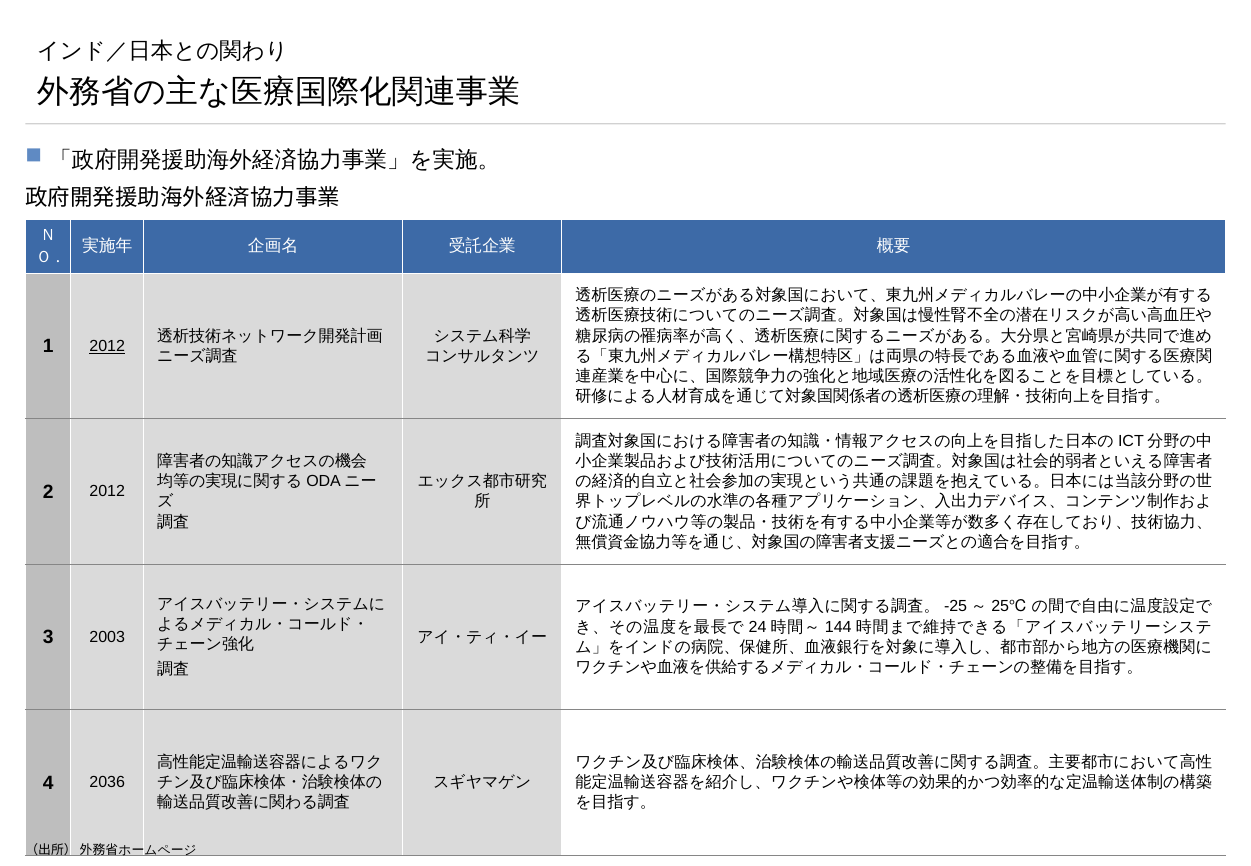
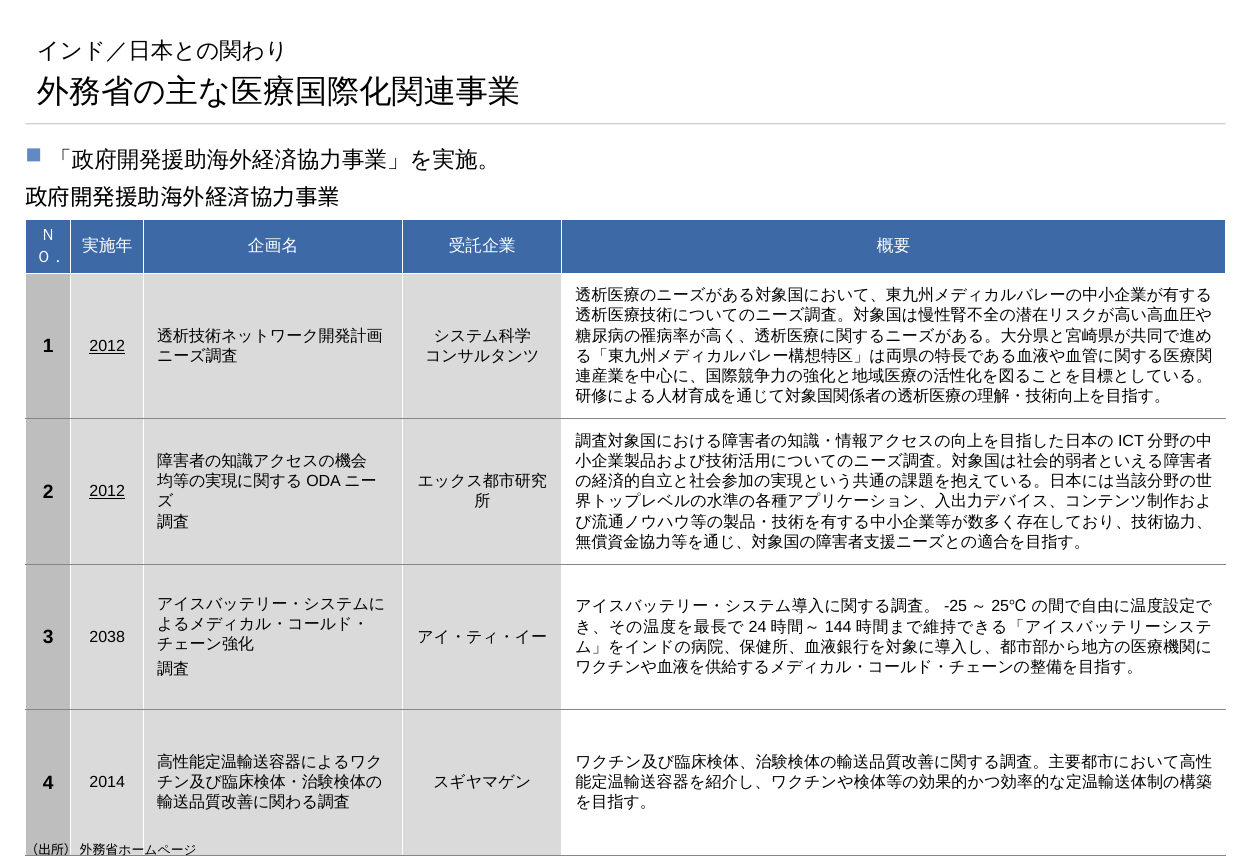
2012 underline: none -> present (107, 492)
2003: 2003 -> 2038 (107, 637)
2036: 2036 -> 2014 (107, 783)
